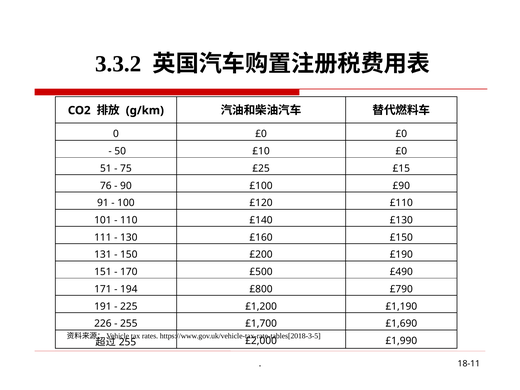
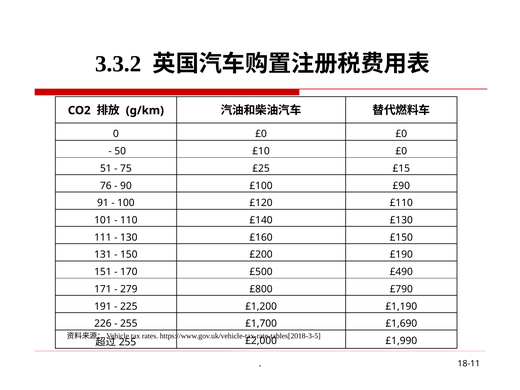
194: 194 -> 279 (129, 289)
